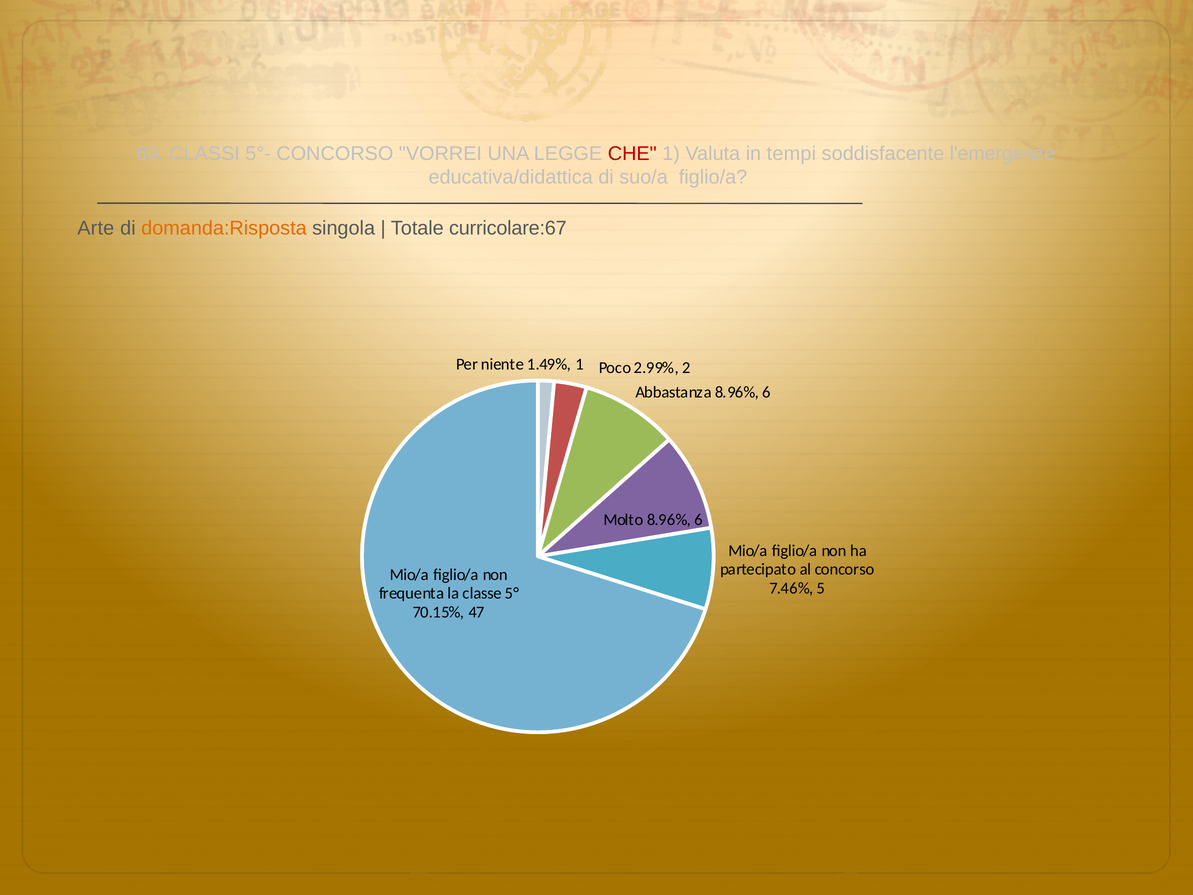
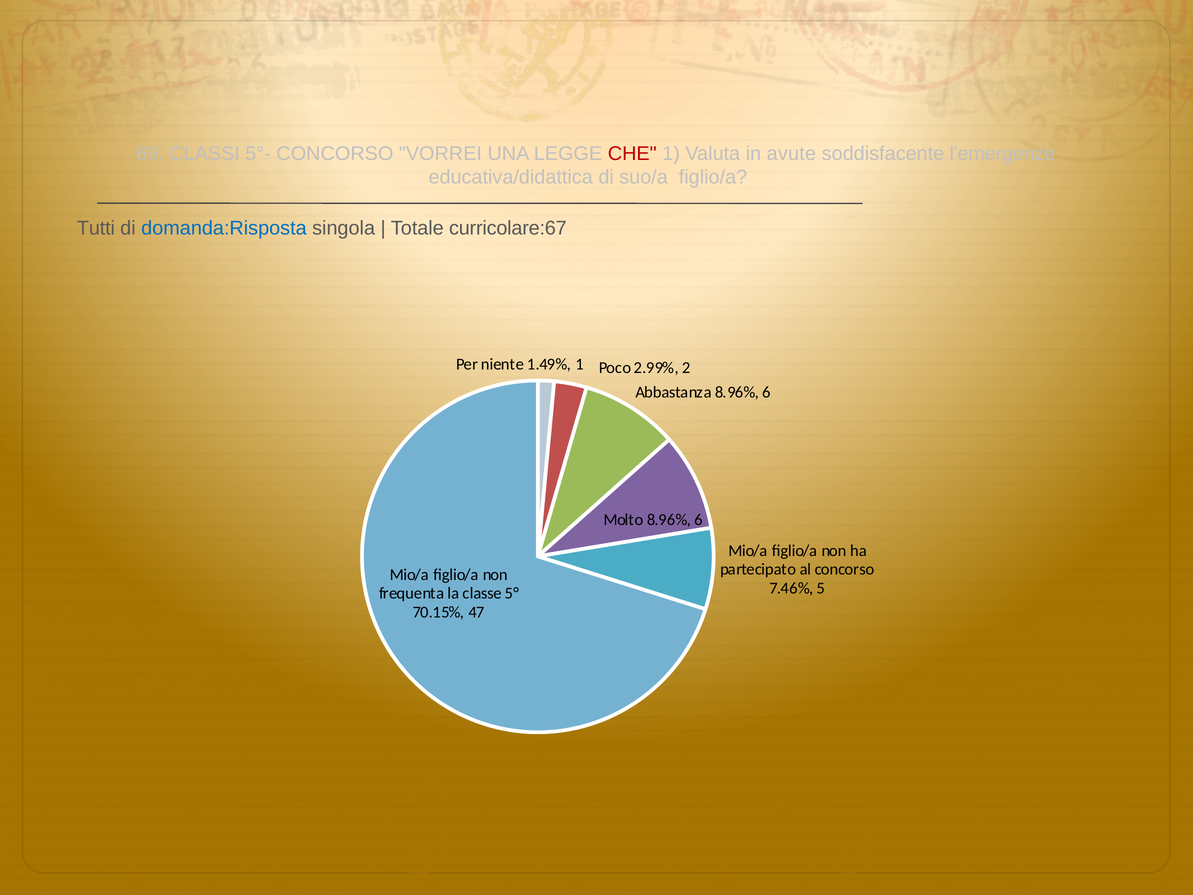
tempi: tempi -> avute (791, 153)
Arte: Arte -> Tutti (96, 228)
domanda:Risposta colour: orange -> blue (224, 228)
